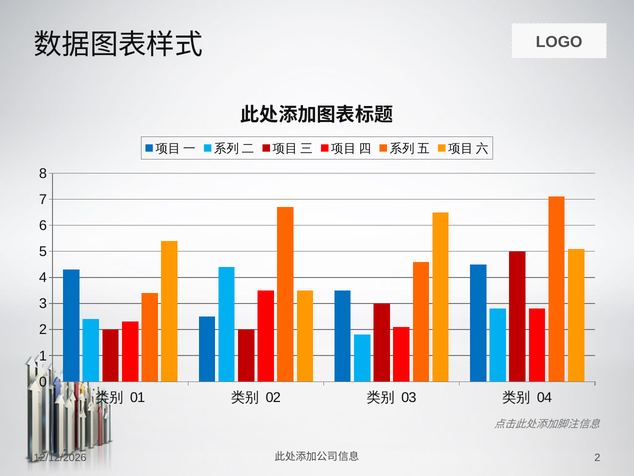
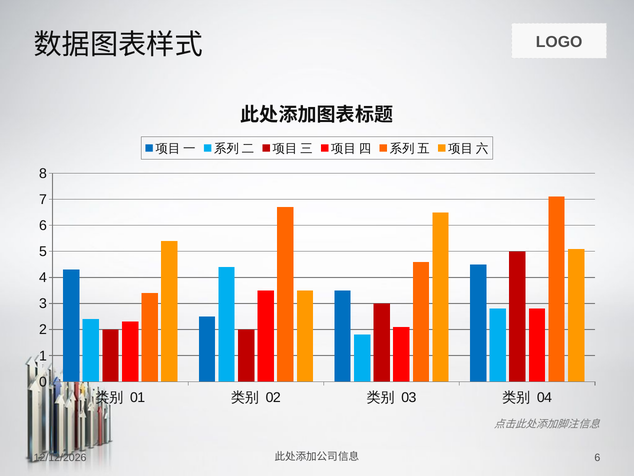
2: 2 -> 6 (597, 457)
